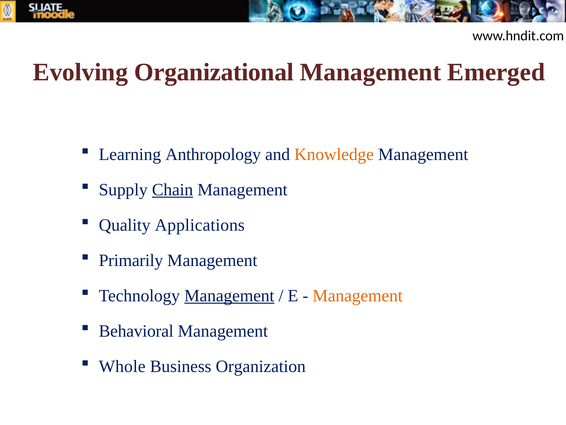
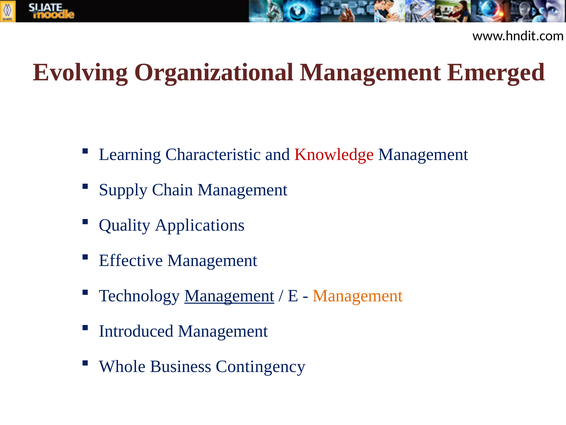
Anthropology: Anthropology -> Characteristic (213, 154)
Knowledge colour: orange -> red (334, 154)
Chain underline: present -> none (173, 190)
Primarily: Primarily -> Effective (131, 260)
Behavioral: Behavioral -> Introduced (136, 331)
Organization: Organization -> Contingency (261, 366)
